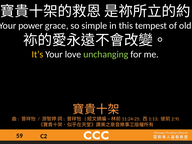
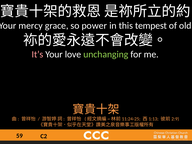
power: power -> mercy (31, 26)
simple: simple -> power (94, 26)
It’s colour: yellow -> pink (37, 54)
